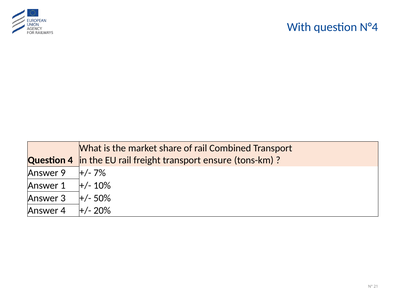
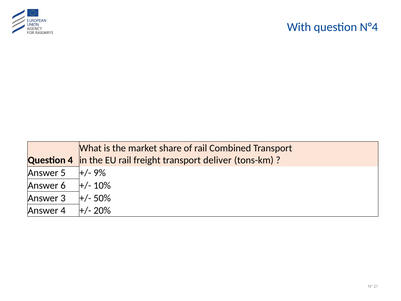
ensure: ensure -> deliver (217, 160)
9: 9 -> 5 (63, 173)
7%: 7% -> 9% (100, 173)
1: 1 -> 6 (63, 185)
